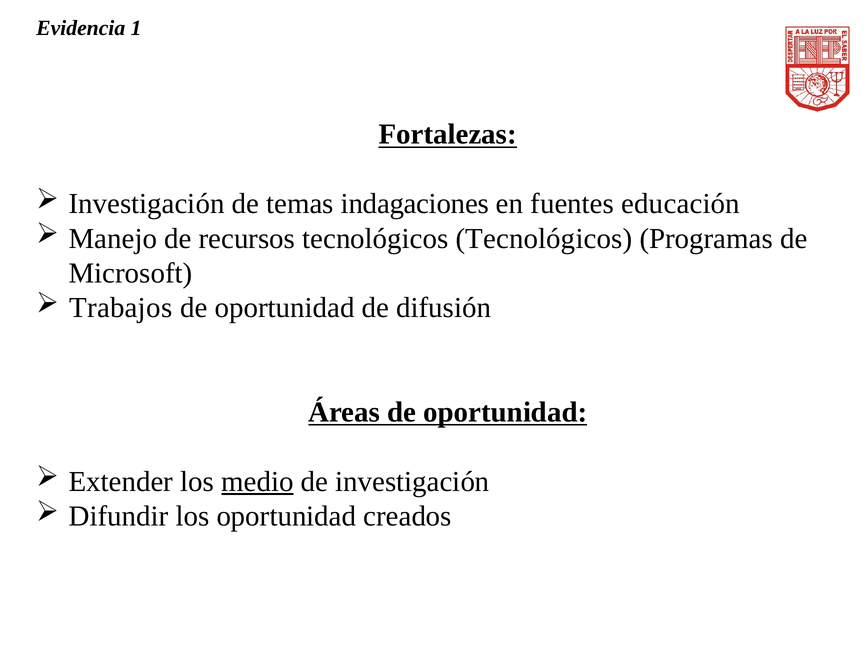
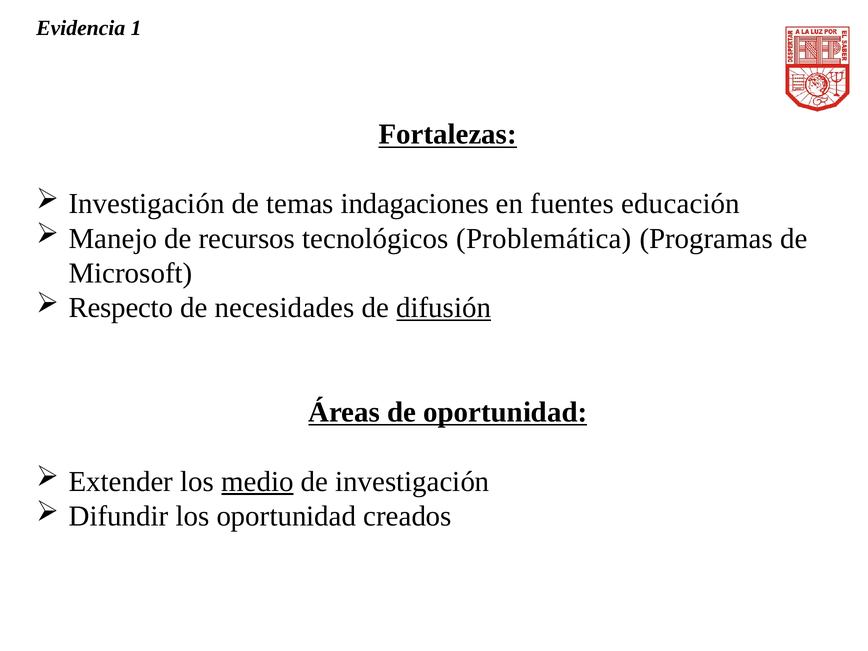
tecnológicos Tecnológicos: Tecnológicos -> Problemática (544, 238)
Trabajos: Trabajos -> Respecto (121, 308)
oportunidad: oportunidad -> necesidades (285, 308)
difusión underline: none -> present (444, 308)
